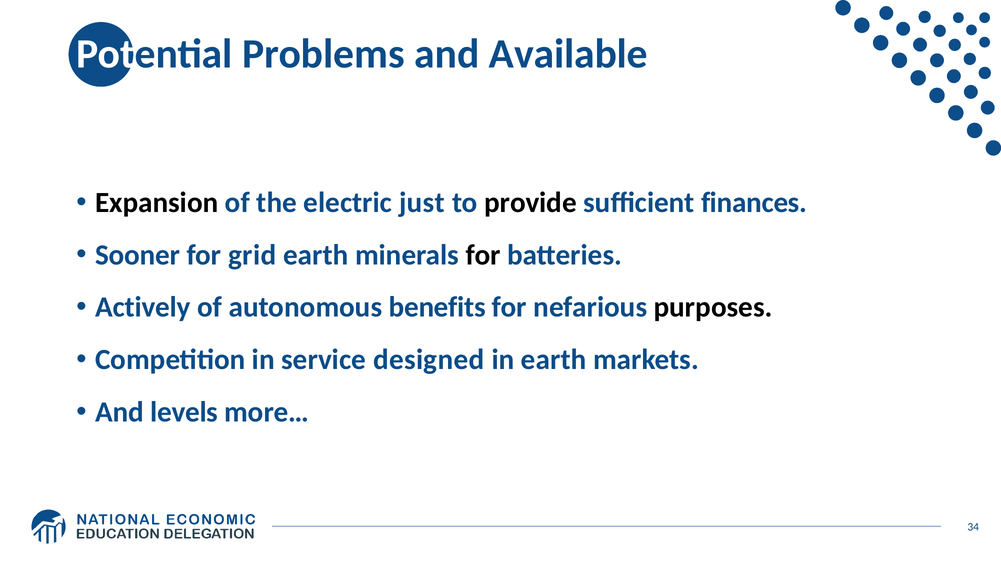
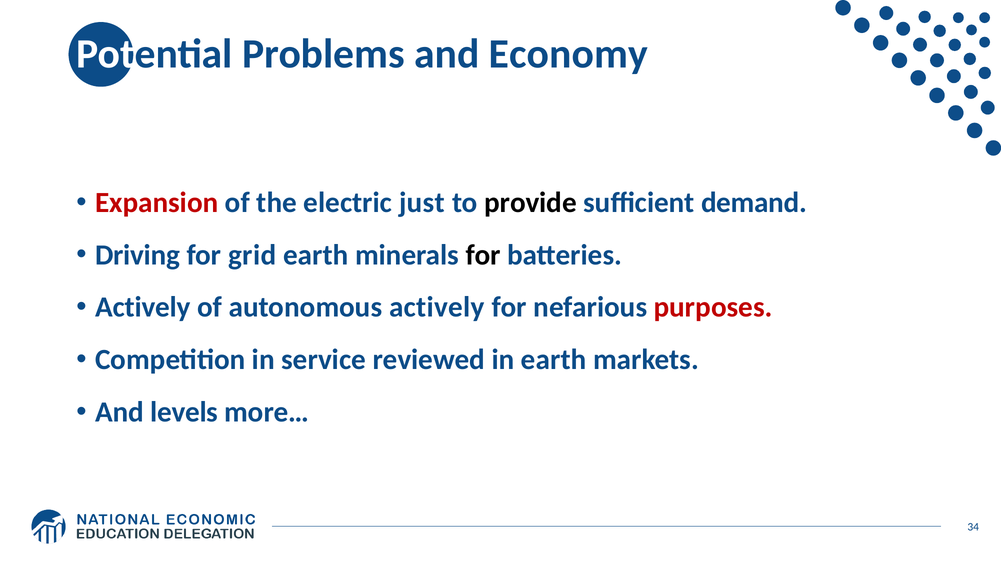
Available: Available -> Economy (568, 54)
Expansion colour: black -> red (157, 203)
finances: finances -> demand (754, 203)
Sooner: Sooner -> Driving (138, 255)
autonomous benefits: benefits -> actively (437, 307)
purposes colour: black -> red (713, 307)
designed: designed -> reviewed (429, 360)
